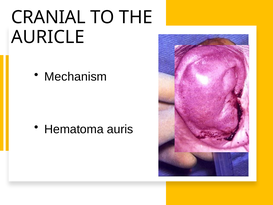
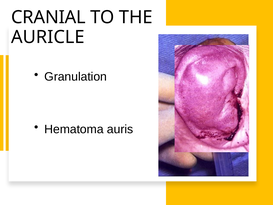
Mechanism: Mechanism -> Granulation (76, 77)
